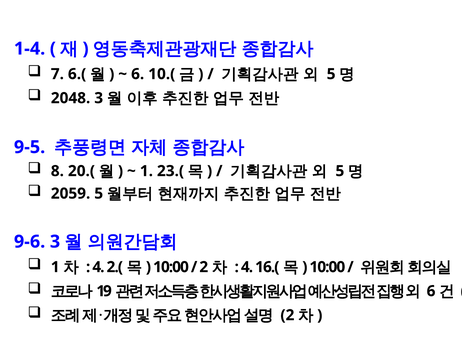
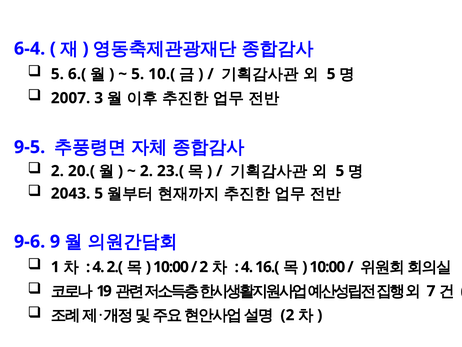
1-4: 1-4 -> 6-4 (30, 49)
7: 7 -> 5 (57, 74)
6: 6 -> 5 (138, 74)
2048: 2048 -> 2007 (71, 98)
8: 8 -> 2 (57, 171)
1: 1 -> 2 (146, 171)
2059: 2059 -> 2043 (71, 193)
9-6 3: 3 -> 9 (55, 241)
6: 6 -> 7 (431, 291)
